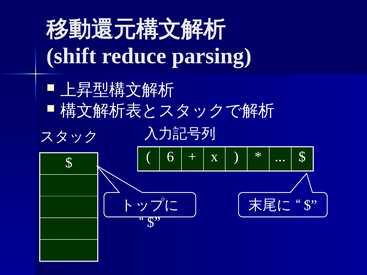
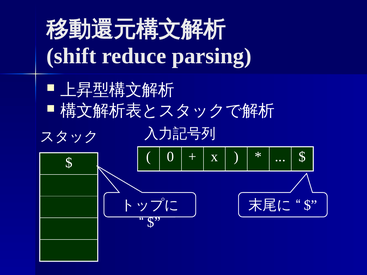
6: 6 -> 0 (171, 157)
